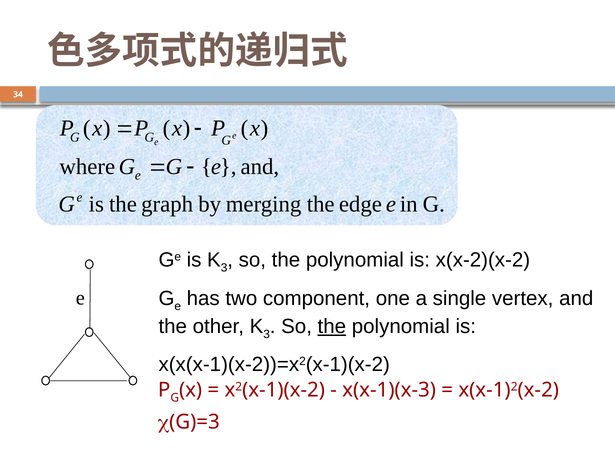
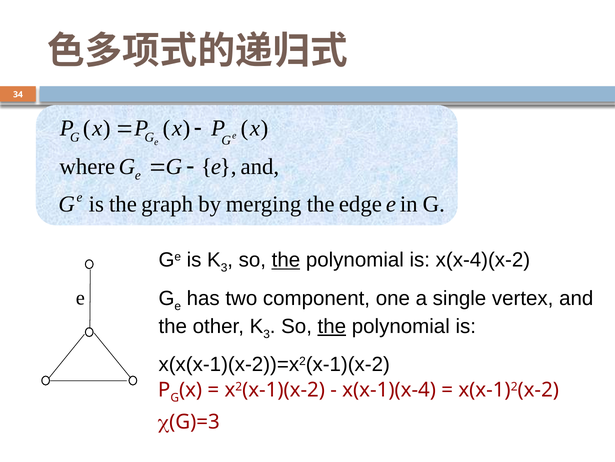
the underline: none -> present (286, 260)
x(x-2)(x-2: x(x-2)(x-2 -> x(x-4)(x-2 (483, 260)
x(x-1)(x-3: x(x-1)(x-3 -> x(x-1)(x-4 (389, 389)
